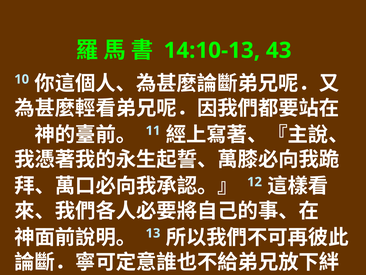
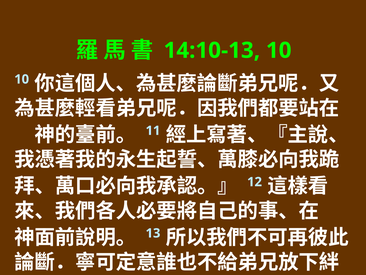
14:10-13 43: 43 -> 10 (279, 50)
